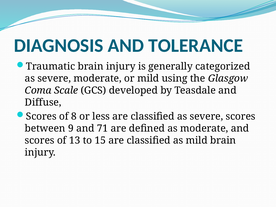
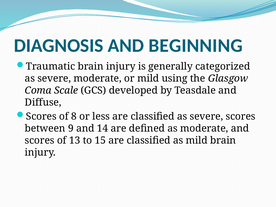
TOLERANCE: TOLERANCE -> BEGINNING (196, 46)
71: 71 -> 14 (103, 128)
